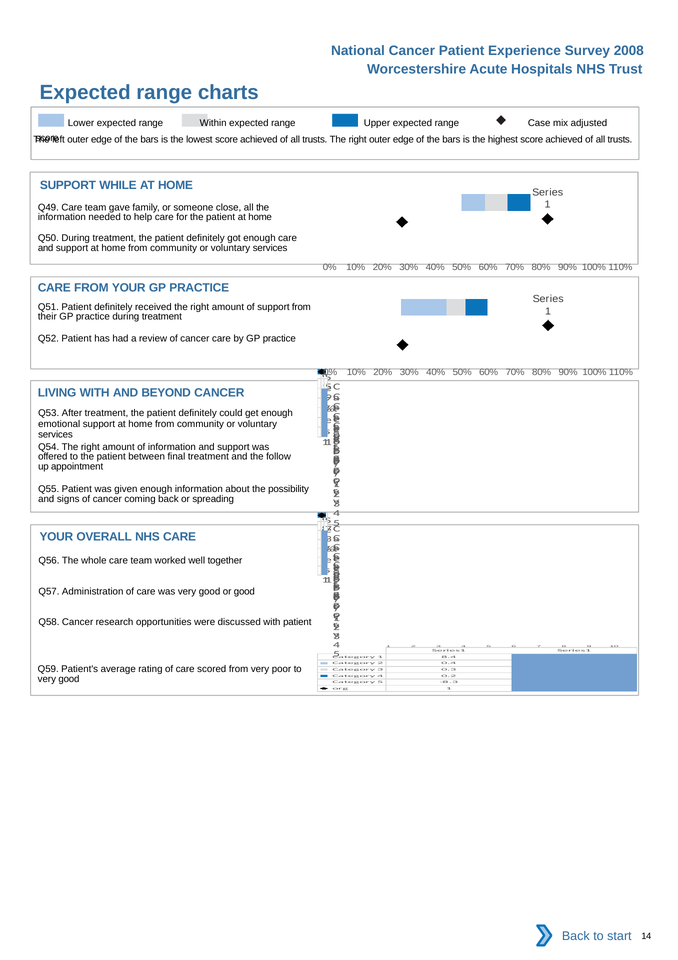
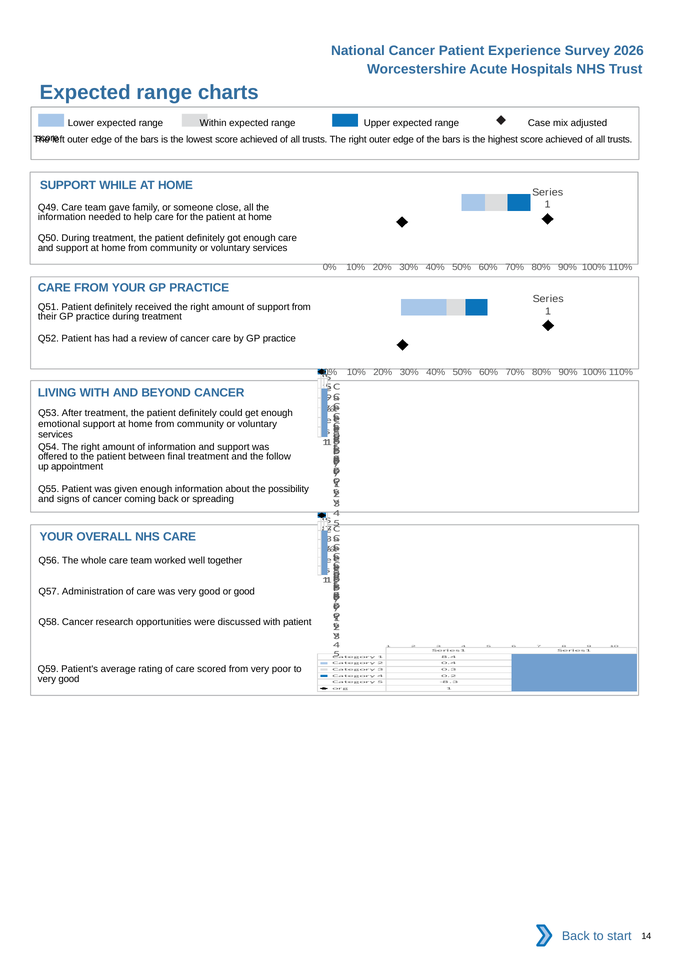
2008: 2008 -> 2026 (629, 51)
